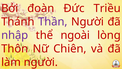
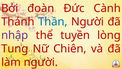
Triều: Triều -> Cành (107, 8)
Thần colour: purple -> blue (53, 22)
ngoài: ngoài -> tuyền (75, 35)
Thôn: Thôn -> Tung (15, 49)
